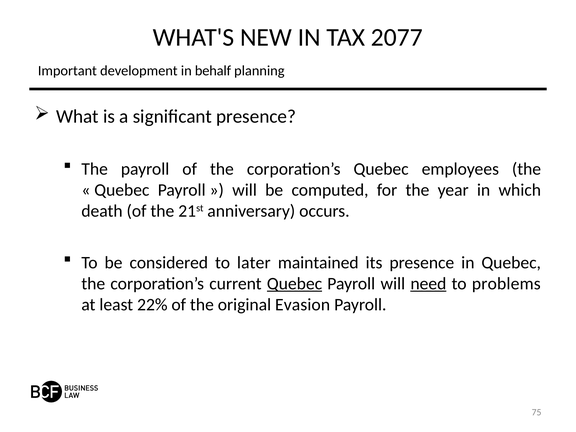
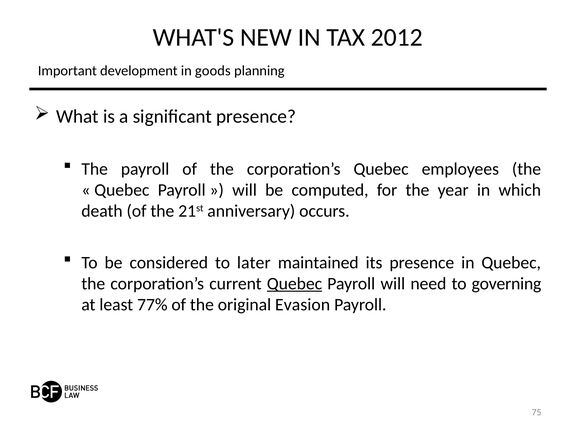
2077: 2077 -> 2012 (397, 37)
behalf: behalf -> goods (213, 71)
need underline: present -> none (428, 284)
problems: problems -> governing (506, 284)
22%: 22% -> 77% (152, 305)
